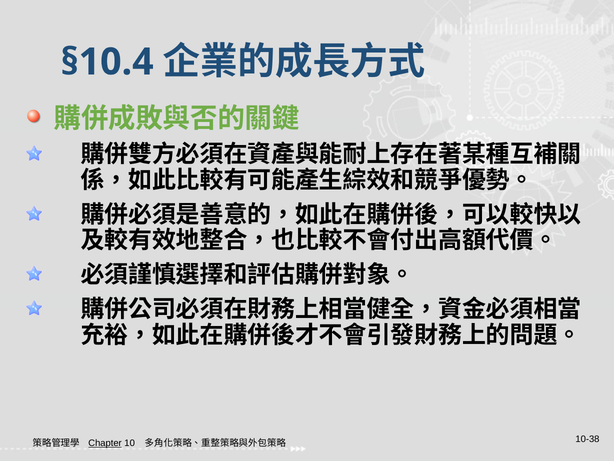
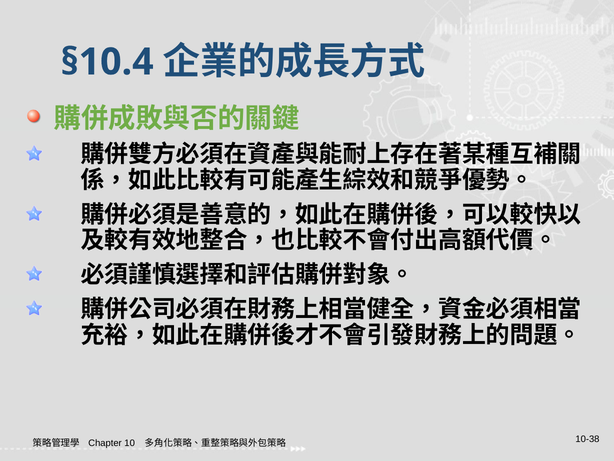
Chapter underline: present -> none (105, 443)
